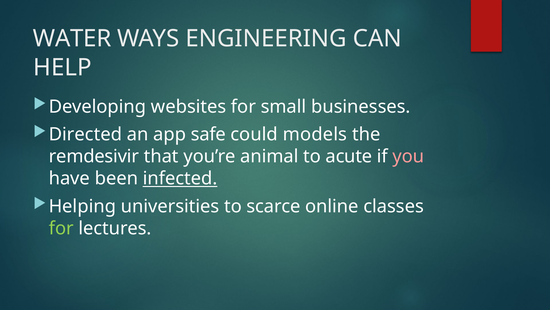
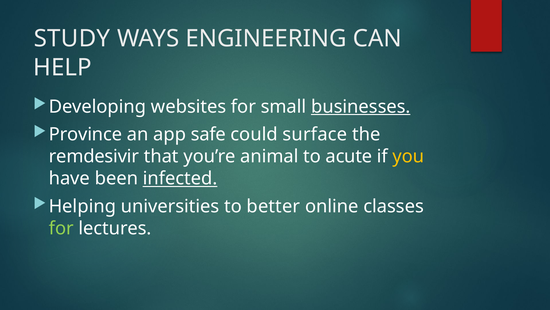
WATER: WATER -> STUDY (72, 39)
businesses underline: none -> present (361, 106)
Directed: Directed -> Province (85, 134)
models: models -> surface (315, 134)
you colour: pink -> yellow (408, 156)
scarce: scarce -> better (273, 206)
